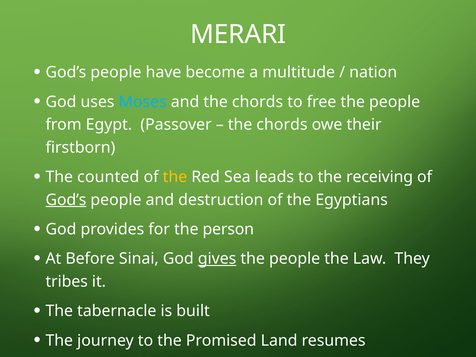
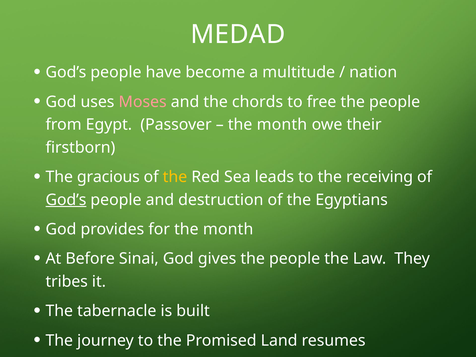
MERARI: MERARI -> MEDAD (238, 35)
Moses colour: light blue -> pink (143, 102)
chords: chords -> month (282, 125)
counted: counted -> gracious (108, 177)
for the person: person -> month (228, 229)
gives underline: present -> none (217, 259)
